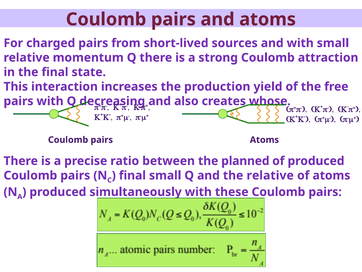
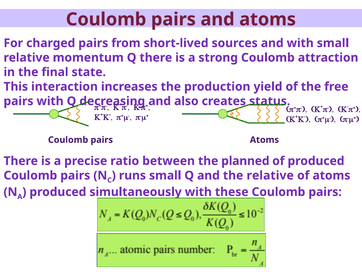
whose: whose -> status (270, 101)
final: final -> runs (132, 175)
